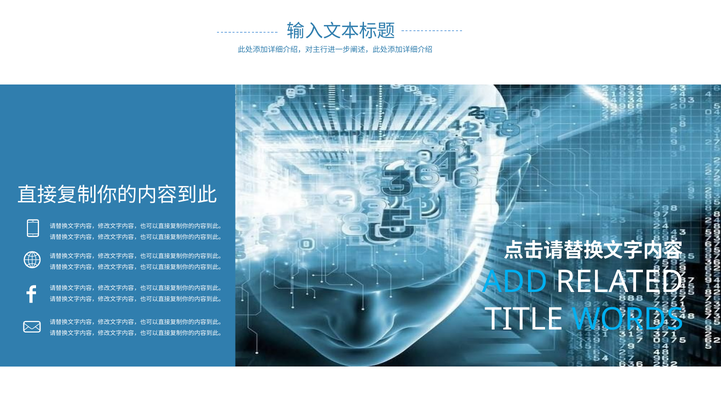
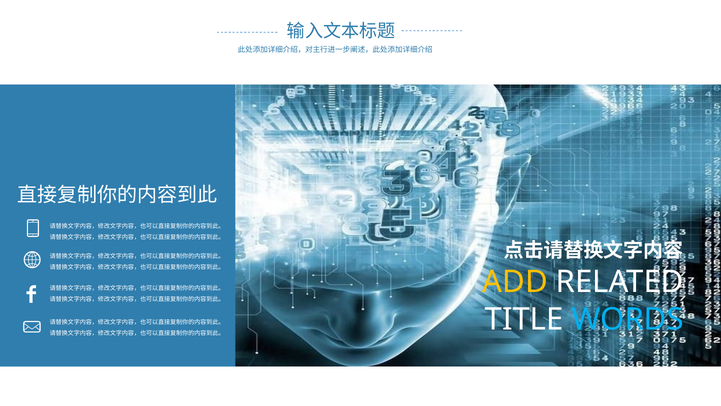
ADD colour: light blue -> yellow (515, 282)
